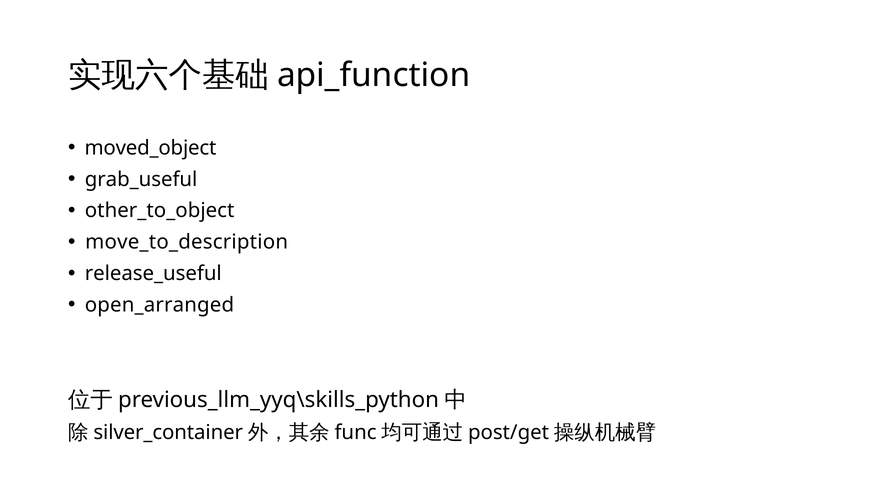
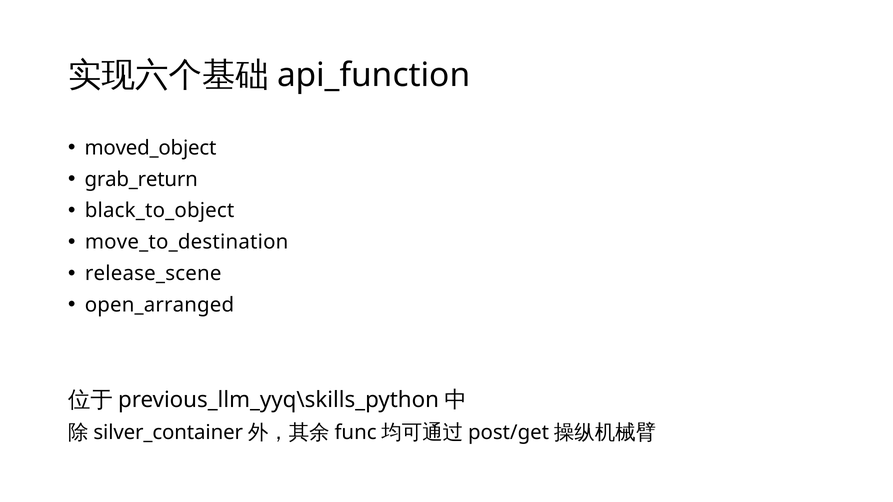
grab_useful: grab_useful -> grab_return (141, 179)
other_to_object: other_to_object -> black_to_object (160, 211)
move_to_description: move_to_description -> move_to_destination (187, 242)
release_useful: release_useful -> release_scene (153, 274)
